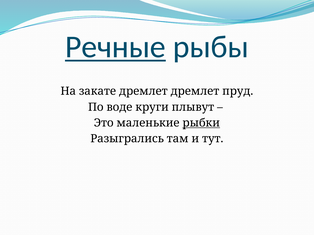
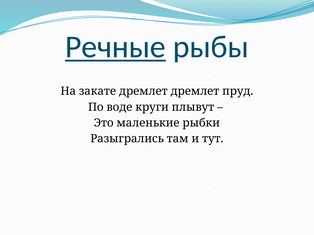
рыбки underline: present -> none (201, 123)
